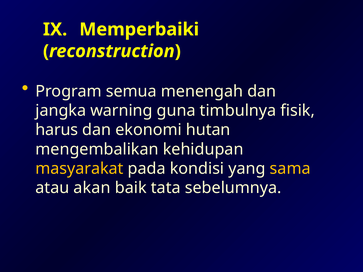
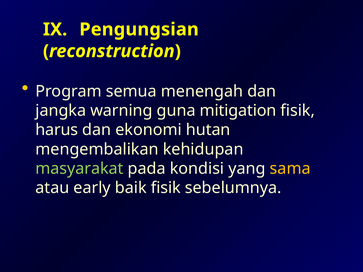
Memperbaiki: Memperbaiki -> Pengungsian (139, 29)
timbulnya: timbulnya -> mitigation (238, 111)
masyarakat colour: yellow -> light green (79, 169)
akan: akan -> early (92, 188)
baik tata: tata -> fisik (166, 188)
